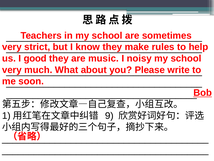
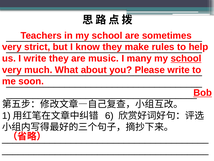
I good: good -> write (35, 58)
noisy: noisy -> many (139, 58)
school underline: none -> present (186, 58)
9: 9 -> 6 (109, 115)
